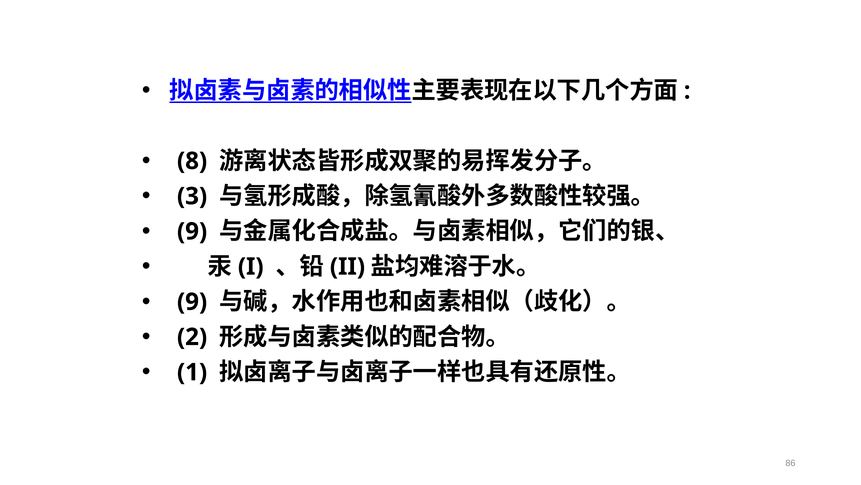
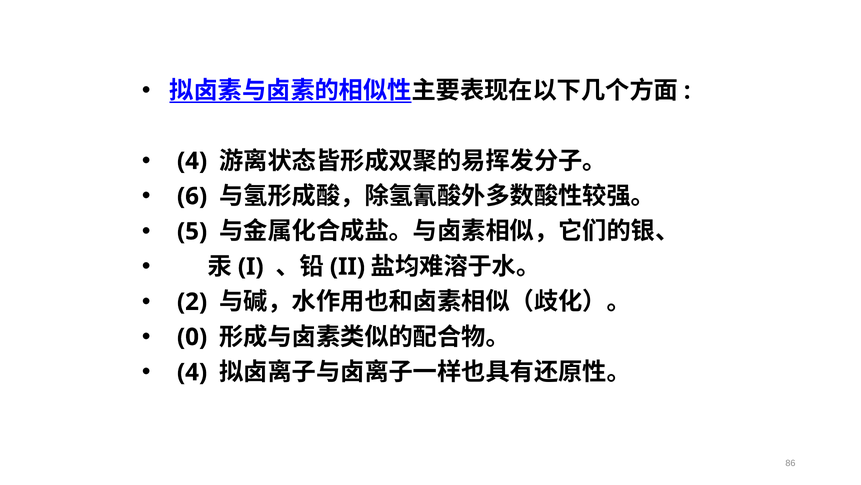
8: 8 -> 4 (192, 161)
3: 3 -> 6 (192, 196)
9: 9 -> 5 (192, 231)
9: 9 -> 2 (192, 301)
2: 2 -> 0 (192, 337)
1: 1 -> 4 (192, 372)
